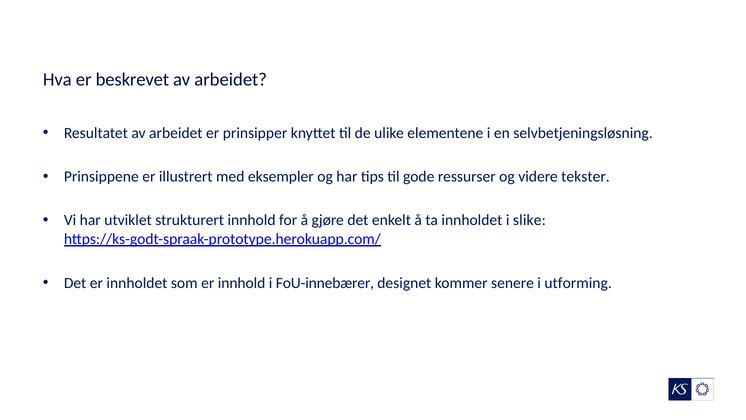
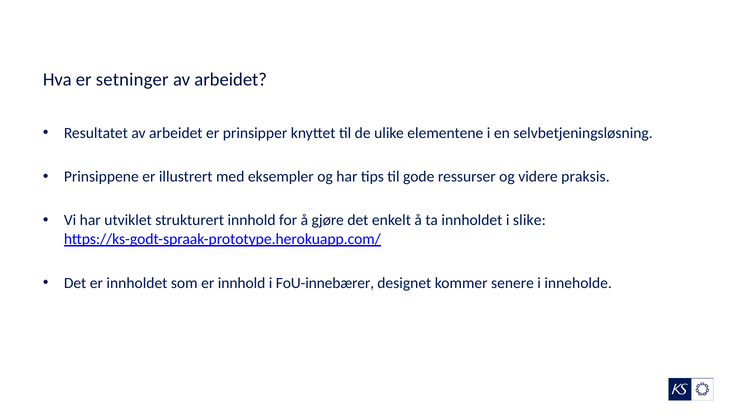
beskrevet: beskrevet -> setninger (132, 80)
tekster: tekster -> praksis (585, 177)
utforming: utforming -> inneholde (578, 283)
